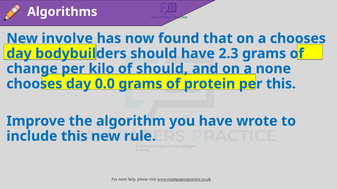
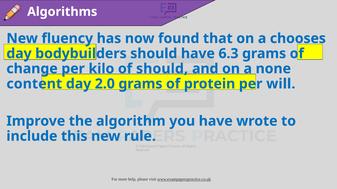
involve: involve -> fluency (67, 39)
2.3: 2.3 -> 6.3 (228, 54)
chooses: chooses -> content (34, 84)
0.0: 0.0 -> 2.0 (105, 84)
per this: this -> will (281, 84)
